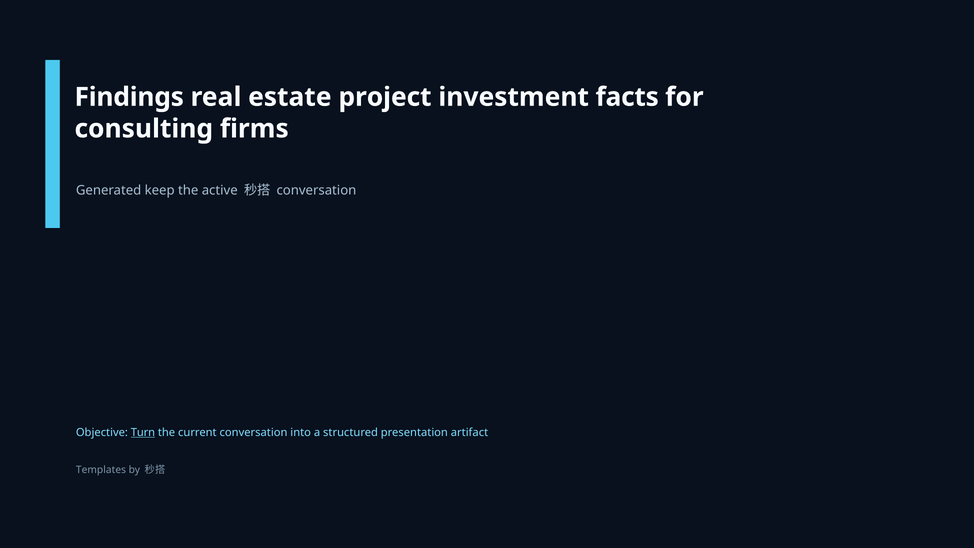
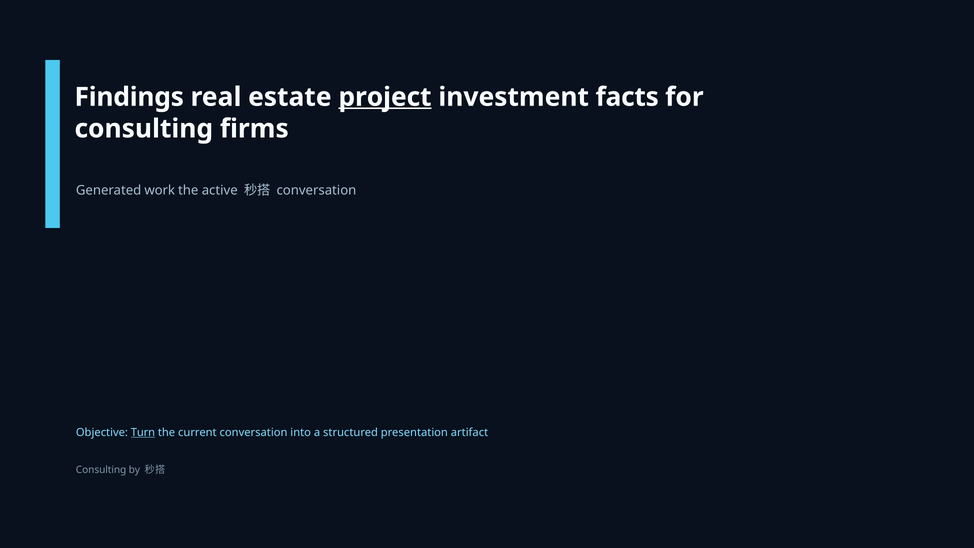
project underline: none -> present (385, 97)
keep: keep -> work (160, 190)
Templates: Templates -> Consulting (101, 470)
